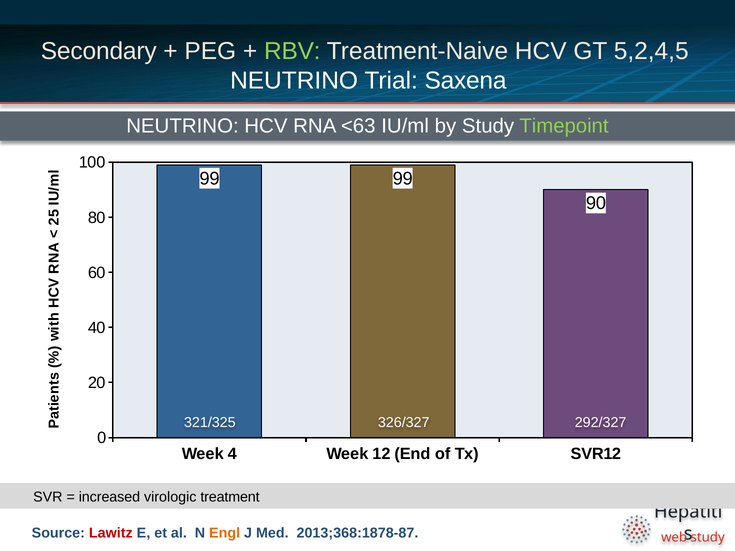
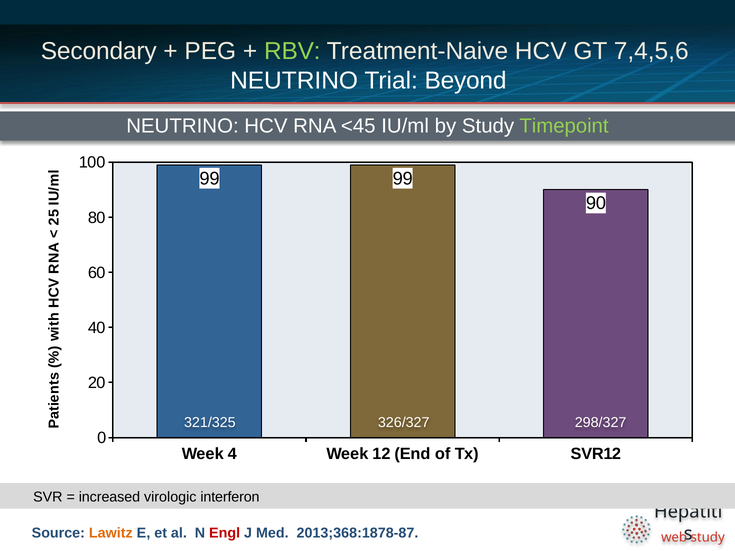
5,2,4,5: 5,2,4,5 -> 7,4,5,6 (651, 51)
Saxena: Saxena -> Beyond (466, 81)
<63: <63 -> <45 (358, 126)
292/327: 292/327 -> 298/327 (601, 423)
treatment: treatment -> interferon (230, 497)
Lawitz colour: red -> orange (111, 533)
Engl colour: orange -> red (225, 533)
